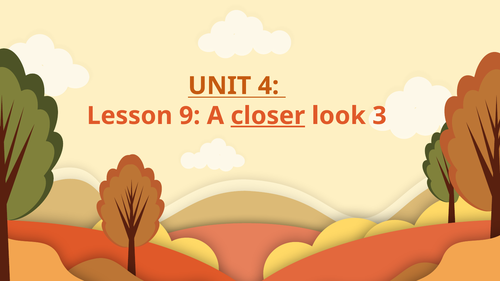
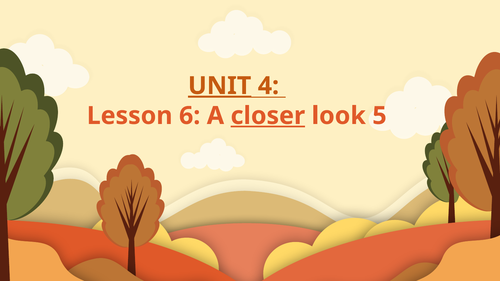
UNIT underline: none -> present (220, 86)
9: 9 -> 6 (190, 116)
3: 3 -> 5 (379, 116)
